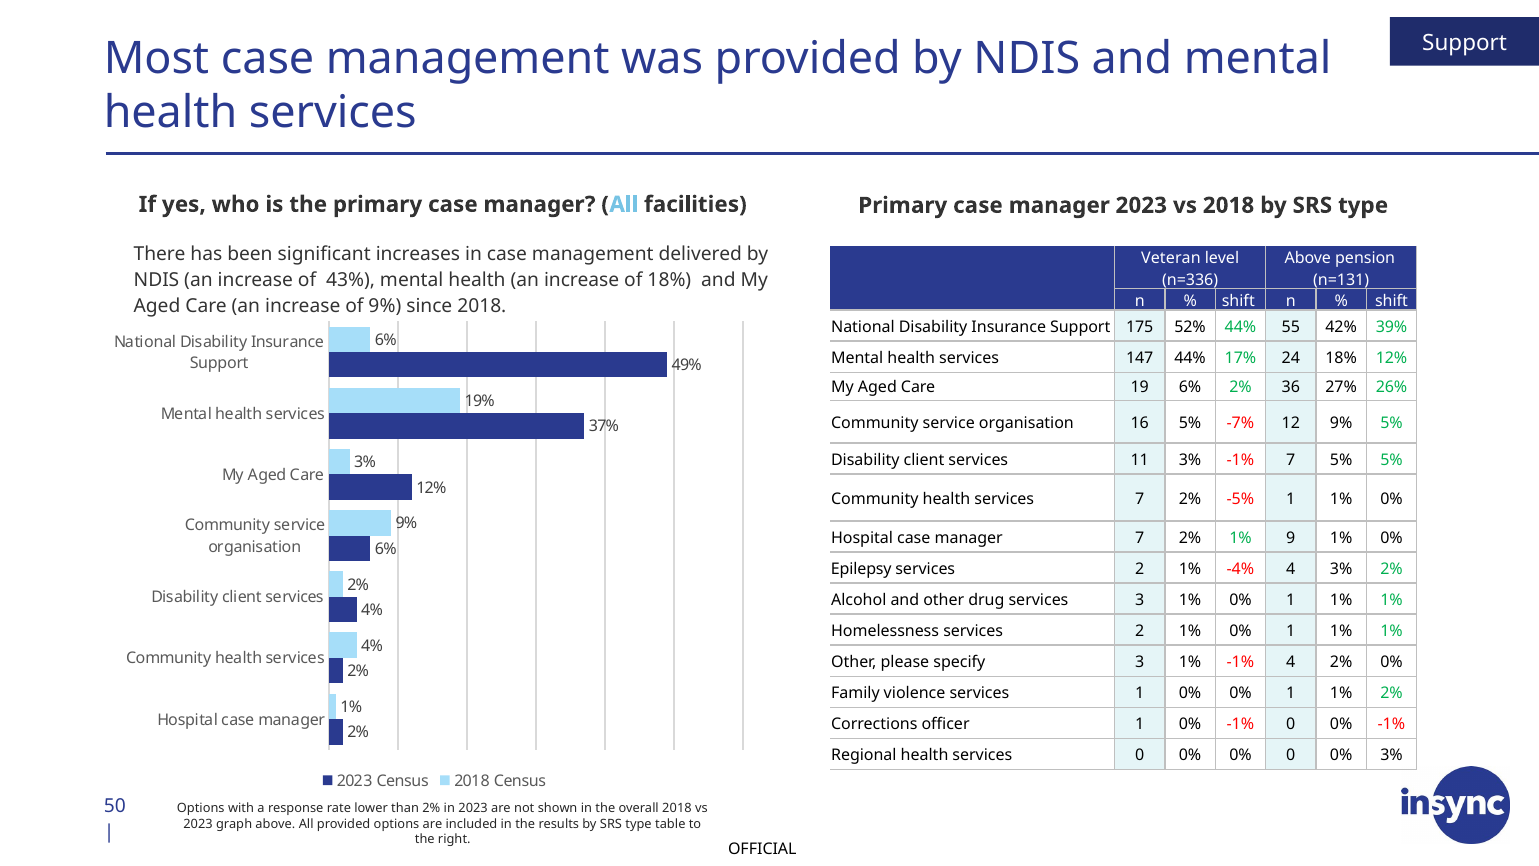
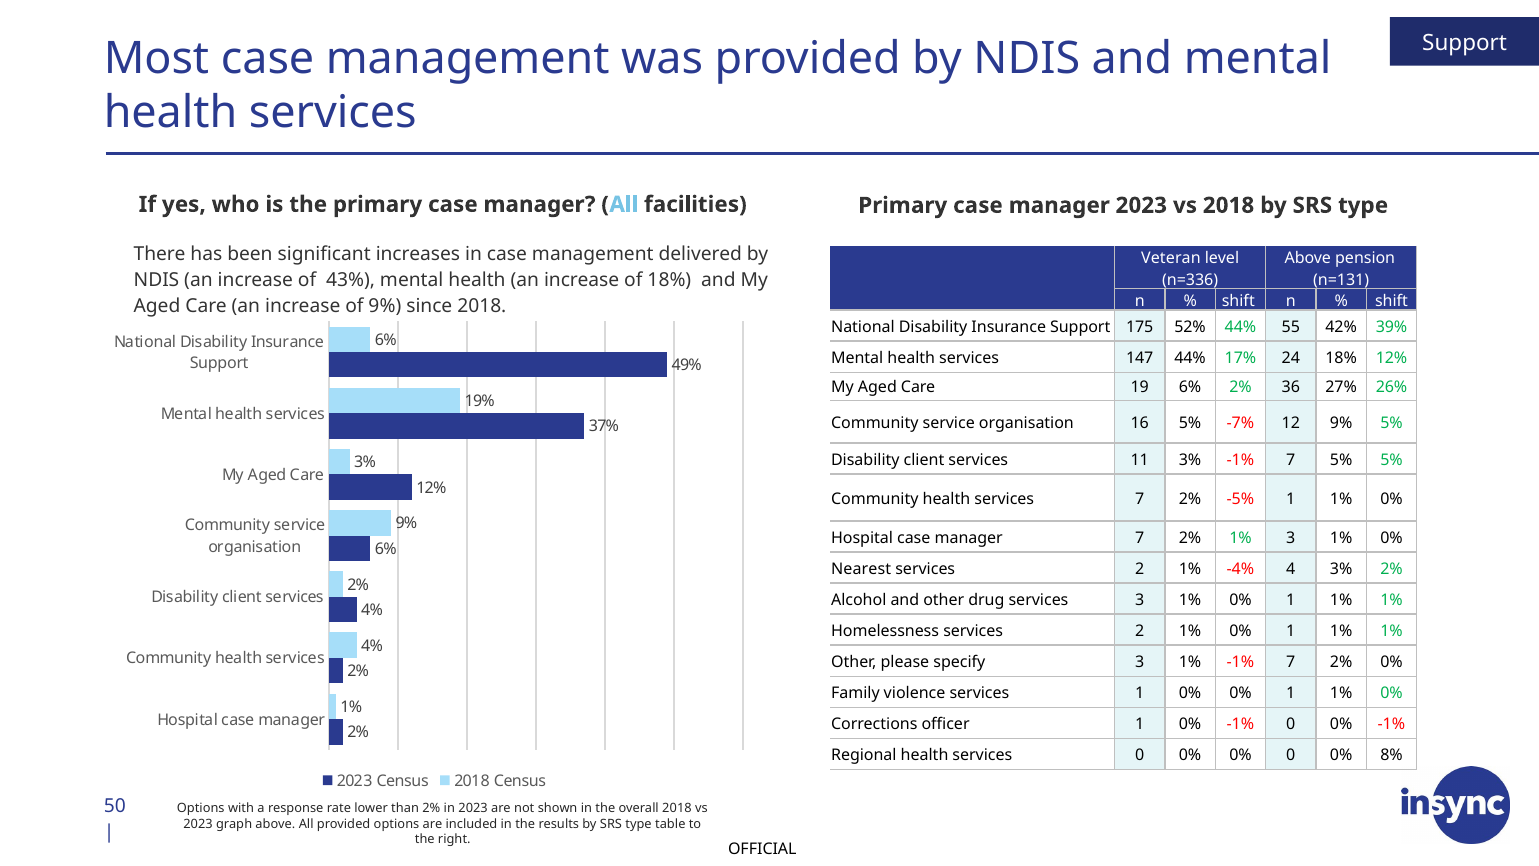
1% 9: 9 -> 3 (1291, 538)
Epilepsy: Epilepsy -> Nearest (861, 569)
1% -1% 4: 4 -> 7 (1291, 662)
0% 1 1% 2%: 2% -> 0% (1392, 693)
0% 3%: 3% -> 8% (1392, 755)
